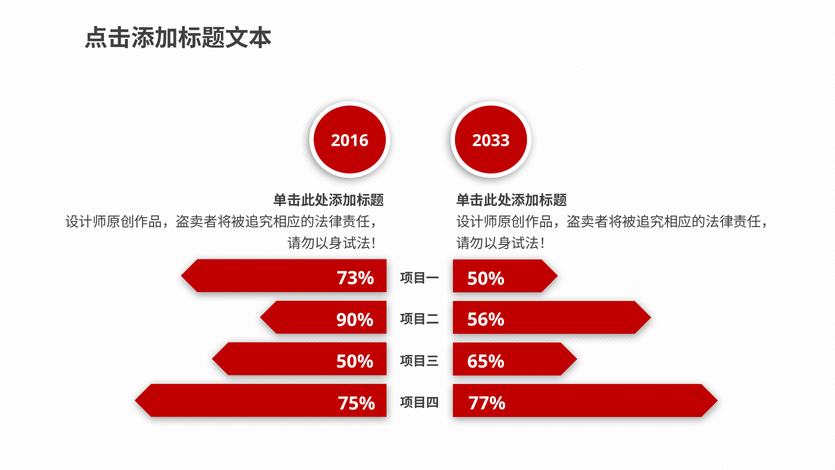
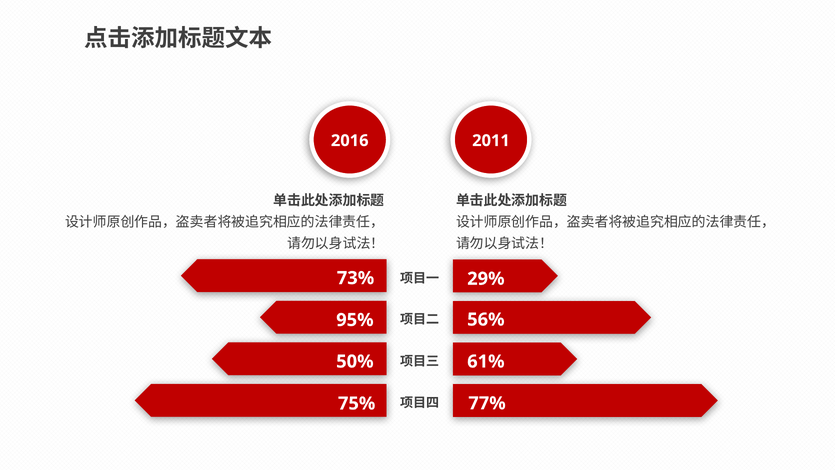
2033: 2033 -> 2011 (491, 141)
50%: 50% -> 29% (486, 279)
90%: 90% -> 95% (355, 320)
65%: 65% -> 61% (486, 361)
